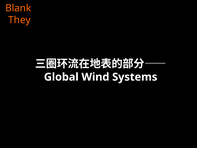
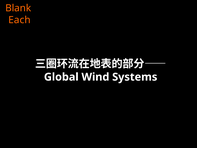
They: They -> Each (19, 20)
